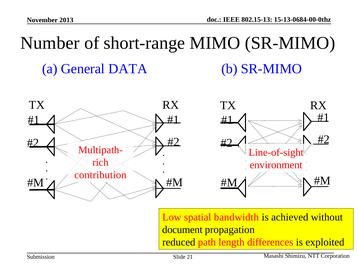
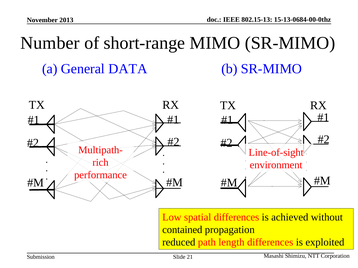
contribution: contribution -> performance (100, 175)
spatial bandwidth: bandwidth -> differences (236, 218)
document: document -> contained (182, 230)
